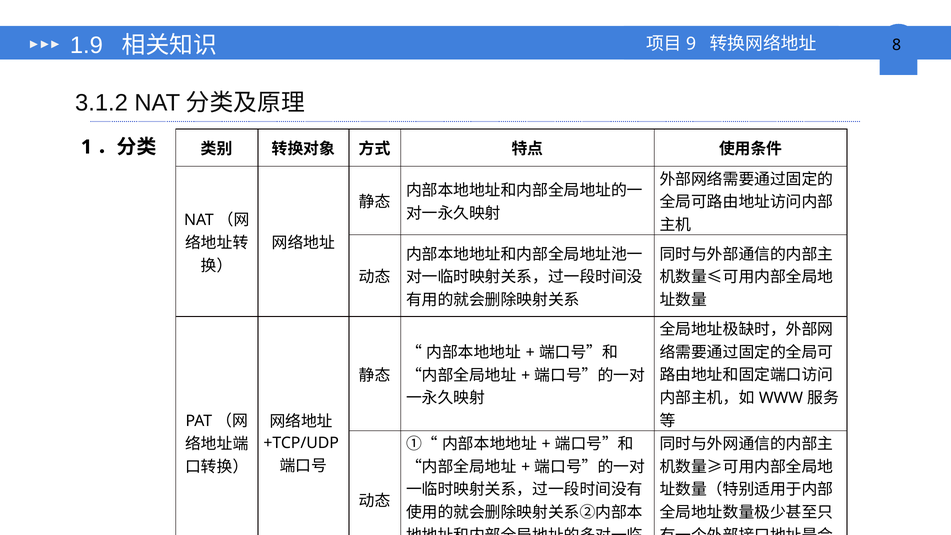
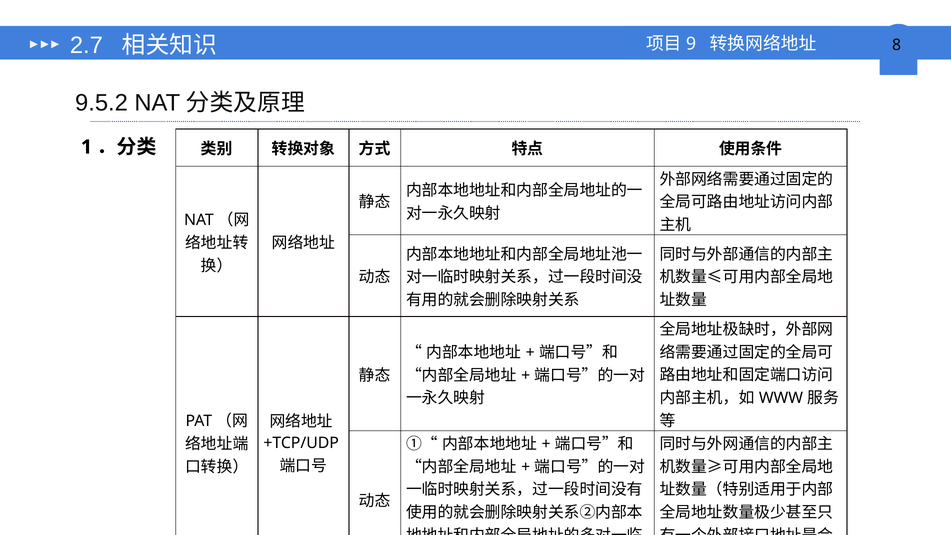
1.9: 1.9 -> 2.7 (86, 46)
3.1.2: 3.1.2 -> 9.5.2 (101, 103)
